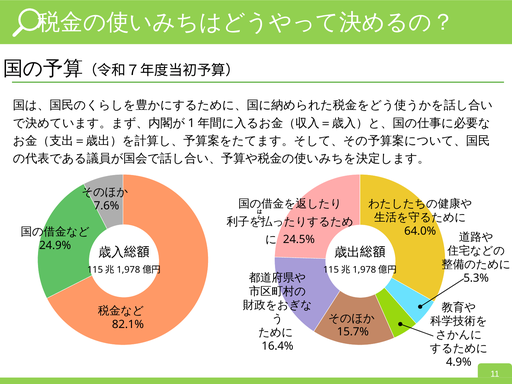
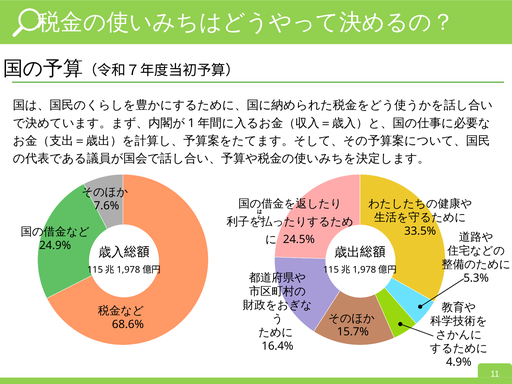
64.0%: 64.0% -> 33.5% (420, 231)
82.1%: 82.1% -> 68.6% (128, 324)
